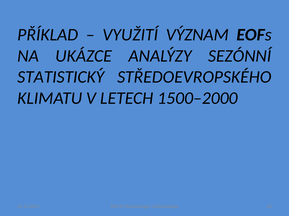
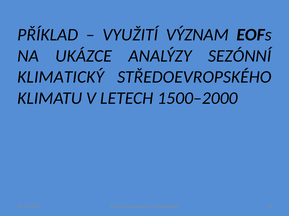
STATISTICKÝ: STATISTICKÝ -> KLIMATICKÝ (61, 77)
